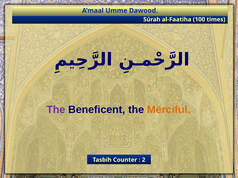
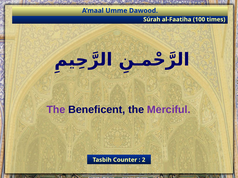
Merciful colour: orange -> purple (169, 110)
